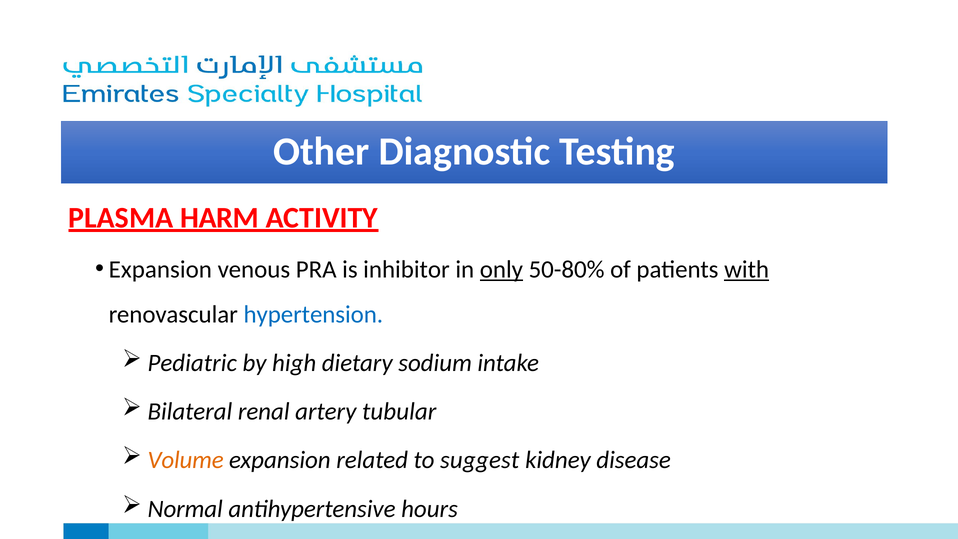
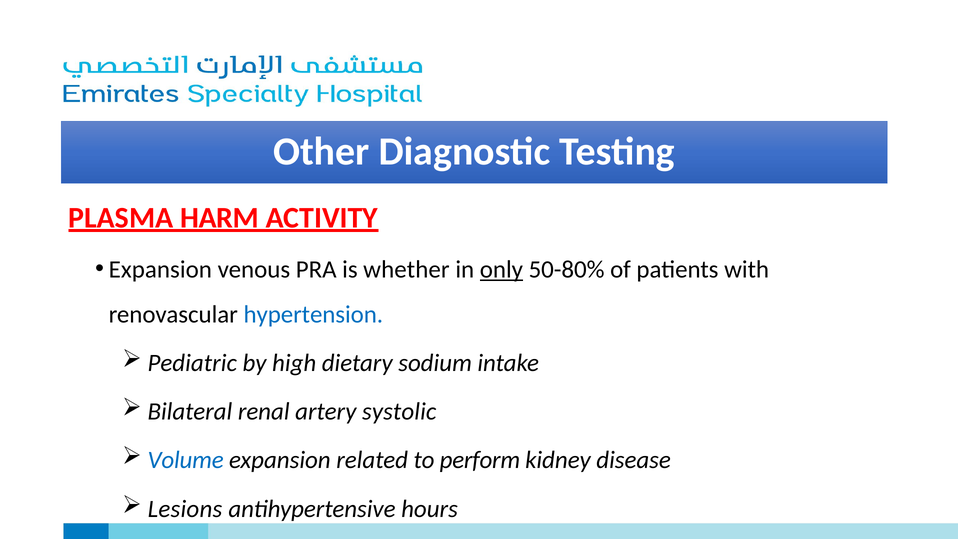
inhibitor: inhibitor -> whether (406, 269)
with underline: present -> none (747, 269)
tubular: tubular -> systolic (399, 412)
Volume colour: orange -> blue (186, 460)
suggest: suggest -> perform (480, 460)
Normal: Normal -> Lesions (185, 509)
